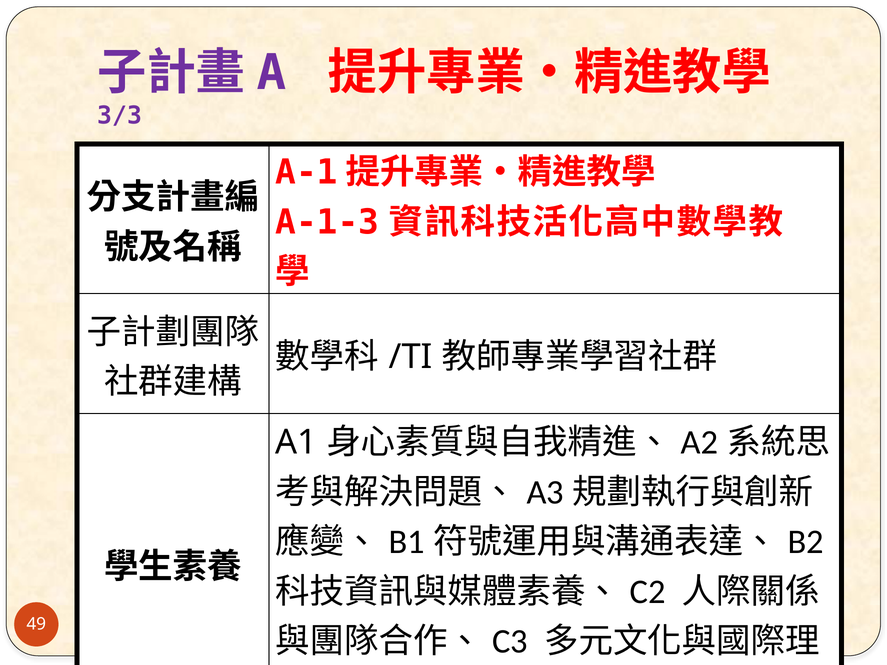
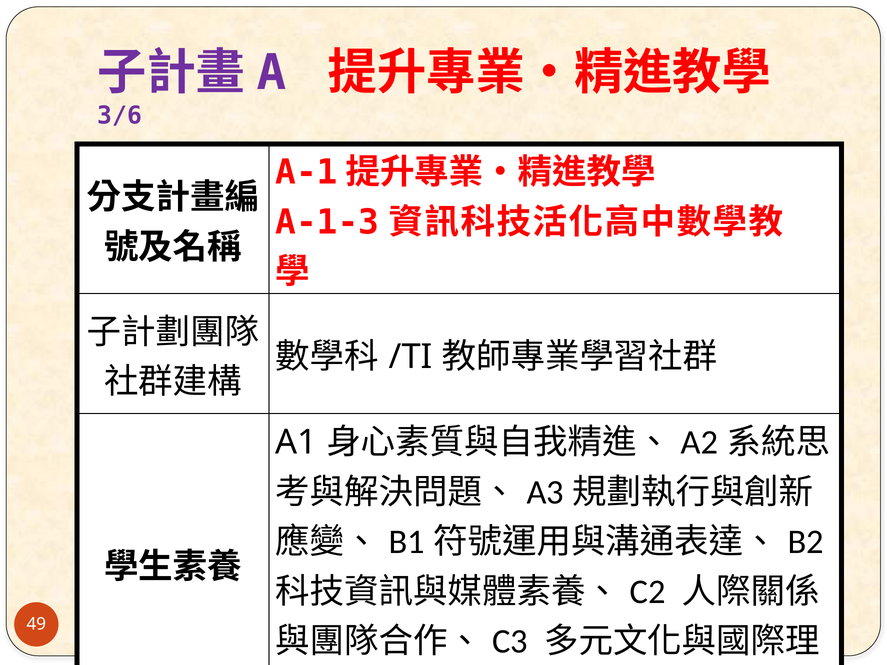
3/3: 3/3 -> 3/6 (120, 116)
